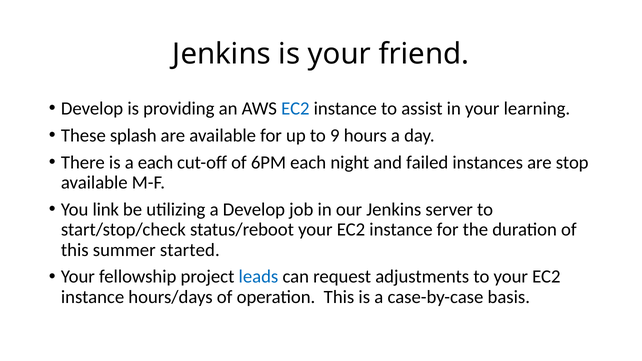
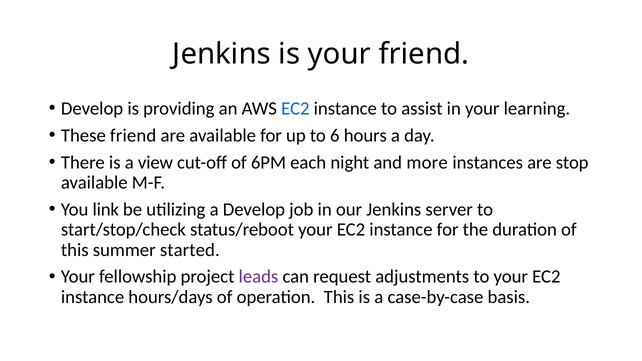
These splash: splash -> friend (133, 135)
9: 9 -> 6 (335, 135)
a each: each -> view (155, 162)
failed: failed -> more (427, 162)
leads colour: blue -> purple (258, 277)
